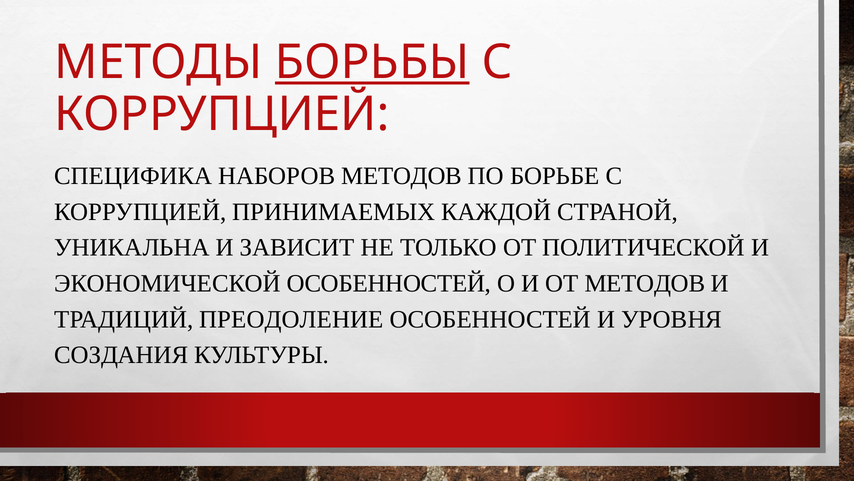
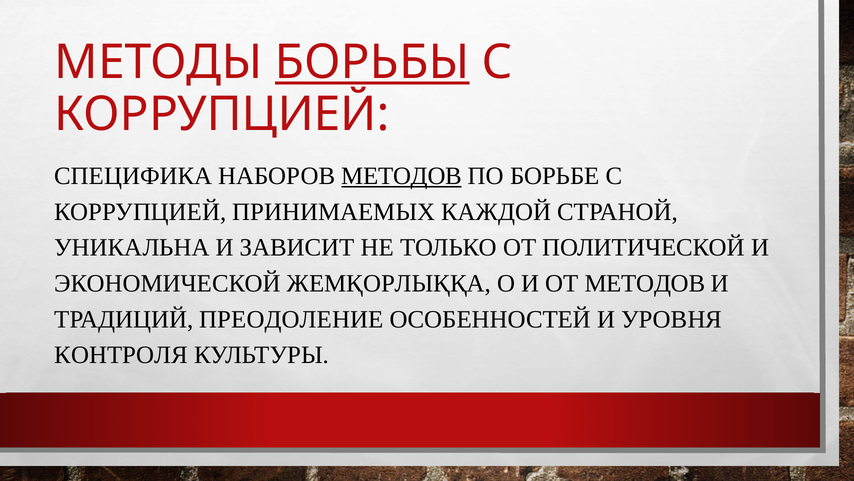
МЕТОДОВ underline: none -> present (402, 176)
ЭКОНОМИЧЕСКОЙ ОСОБЕННОСТЕЙ: ОСОБЕННОСТЕЙ -> ЖЕМҚОРЛЫҚҚА (389, 283)
СОЗДАНИЯ: СОЗДАНИЯ -> КОНТРОЛЯ (121, 355)
